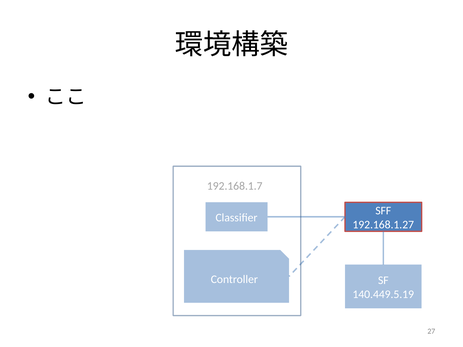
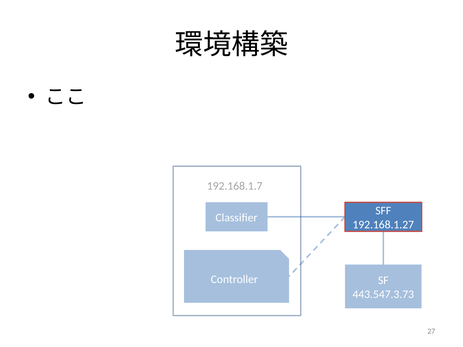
140.449.5.19: 140.449.5.19 -> 443.547.3.73 (383, 294)
